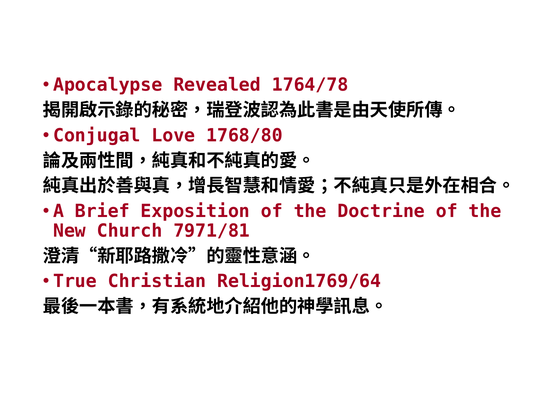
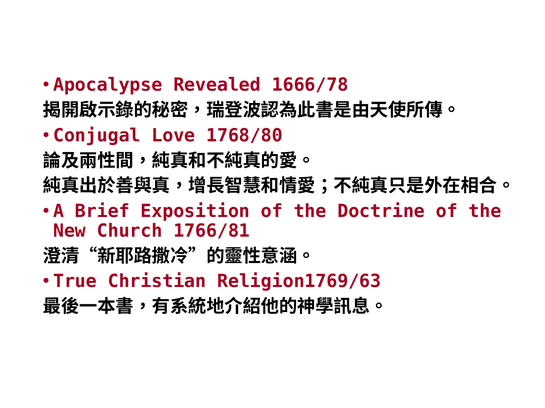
1764/78: 1764/78 -> 1666/78 (310, 85)
7971/81: 7971/81 -> 1766/81 (212, 231)
Religion1769/64: Religion1769/64 -> Religion1769/63 (299, 282)
